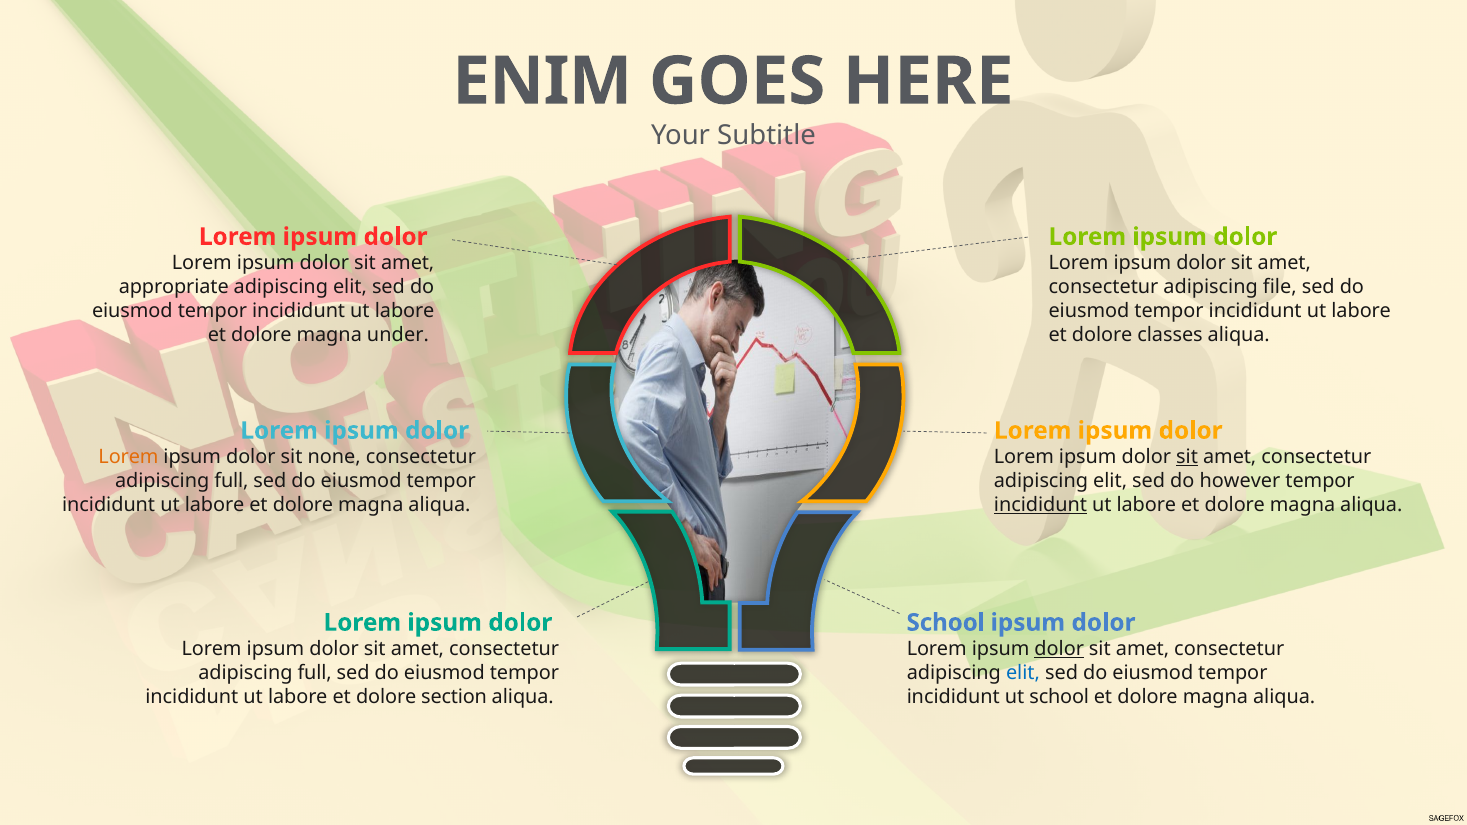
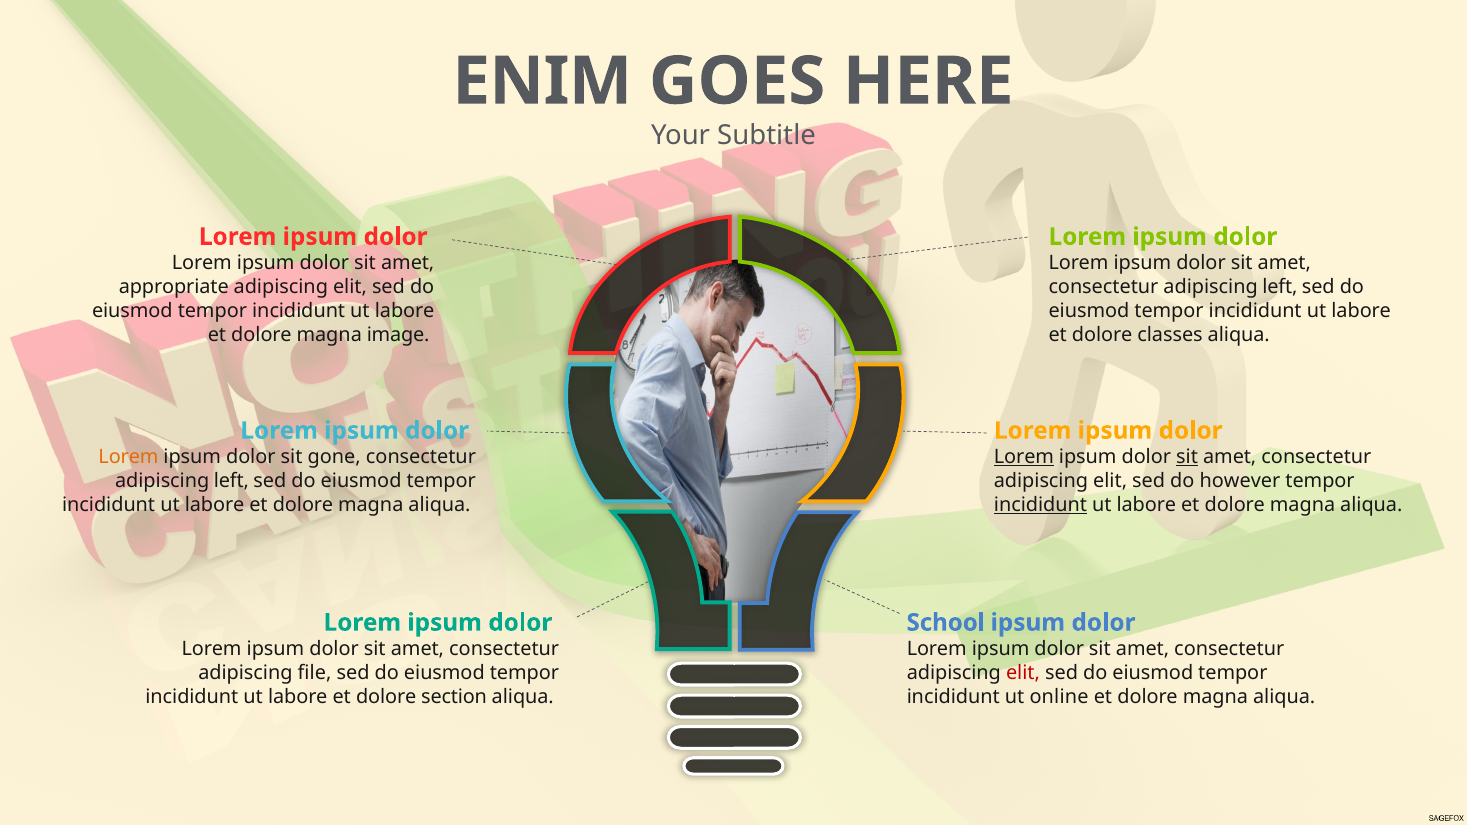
file: file -> left (1280, 287)
under: under -> image (398, 335)
none: none -> gone (334, 457)
Lorem underline: none -> present (1024, 457)
full: full -> left (231, 481)
dolor underline: present -> none (1059, 649)
full: full -> file (314, 673)
elit colour: blue -> red (1023, 673)
ut school: school -> online (1059, 697)
